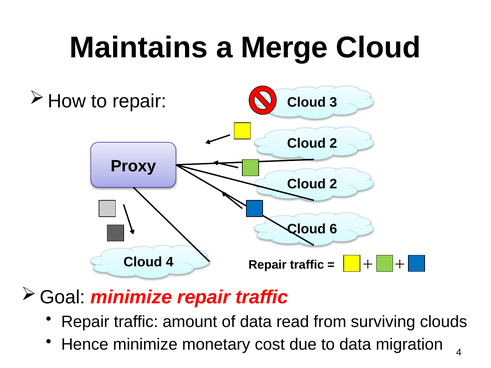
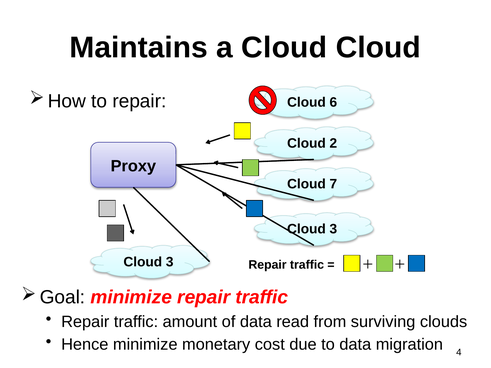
a Merge: Merge -> Cloud (284, 48)
3: 3 -> 6 (333, 102)
2: 2 -> 7 (333, 184)
6: 6 -> 3 (333, 229)
4: 4 -> 3 (170, 262)
